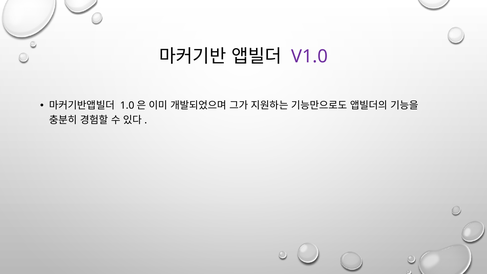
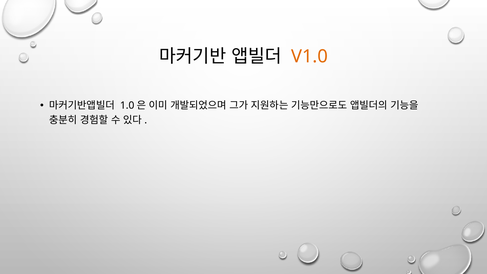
V1.0 colour: purple -> orange (310, 56)
